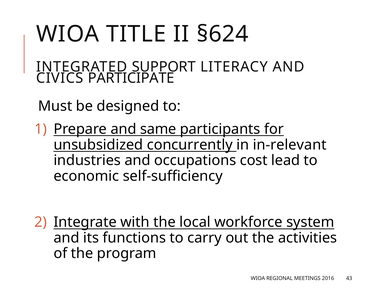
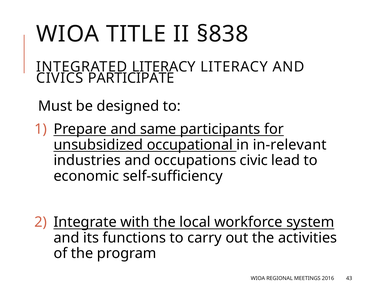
§624: §624 -> §838 (222, 34)
INTEGRATED SUPPORT: SUPPORT -> LITERACY (164, 67)
concurrently: concurrently -> occupational (190, 145)
cost: cost -> civic (254, 160)
